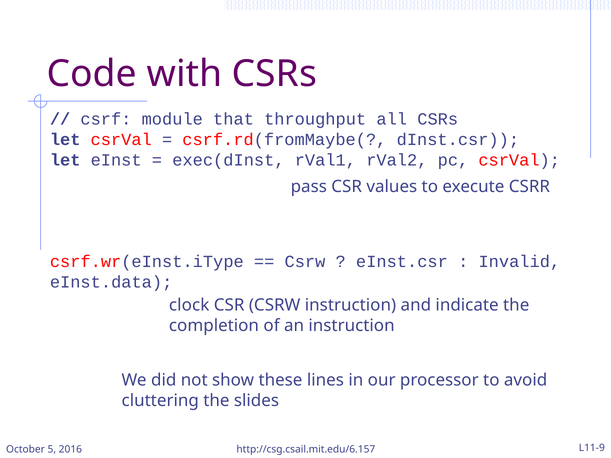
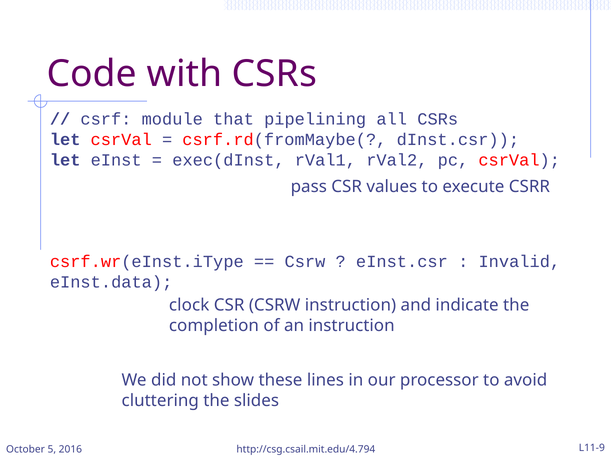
throughput: throughput -> pipelining (315, 119)
http://csg.csail.mit.edu/6.157: http://csg.csail.mit.edu/6.157 -> http://csg.csail.mit.edu/4.794 (306, 450)
